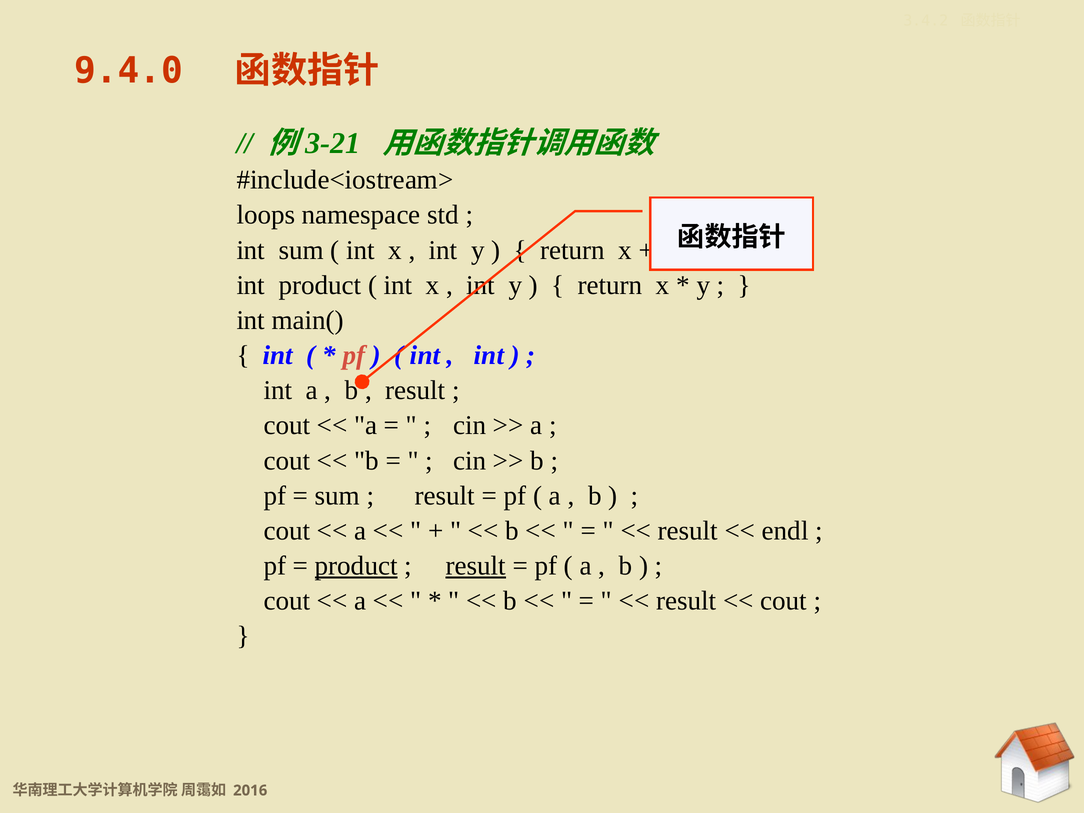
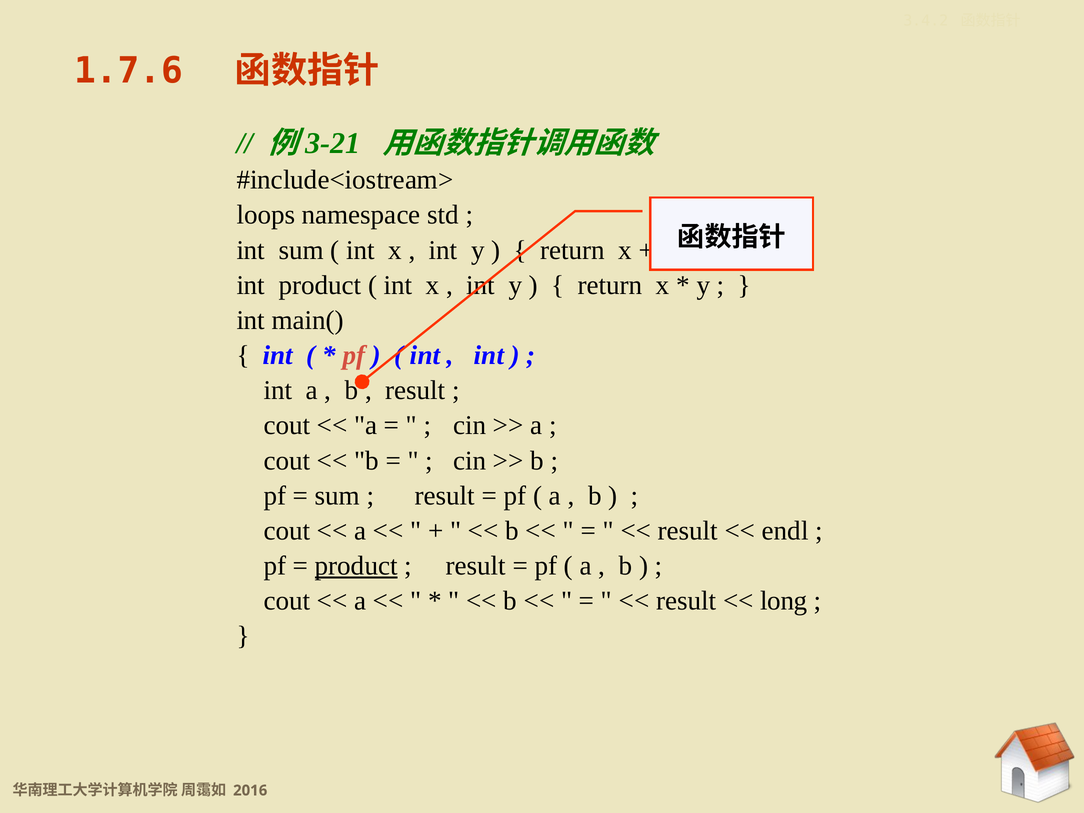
9.4.0: 9.4.0 -> 1.7.6 (129, 71)
result underline: present -> none (476, 566)
cout: cout -> long (784, 601)
